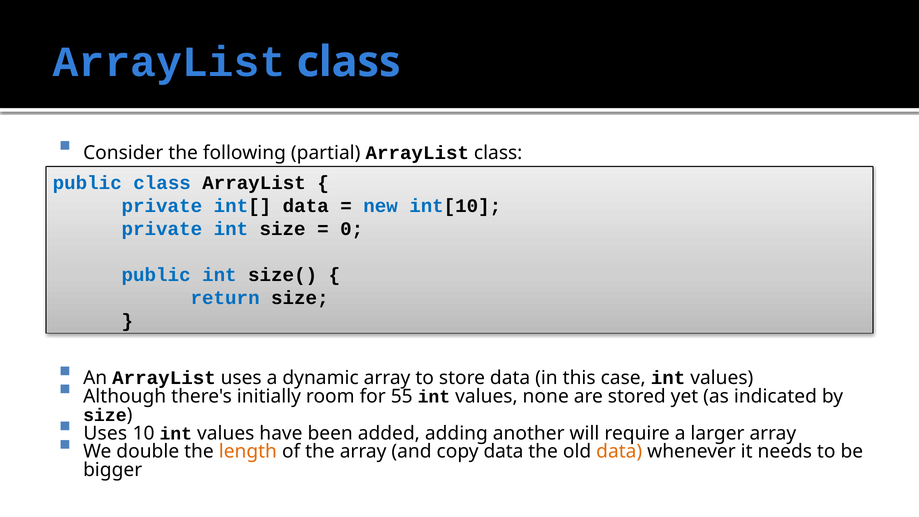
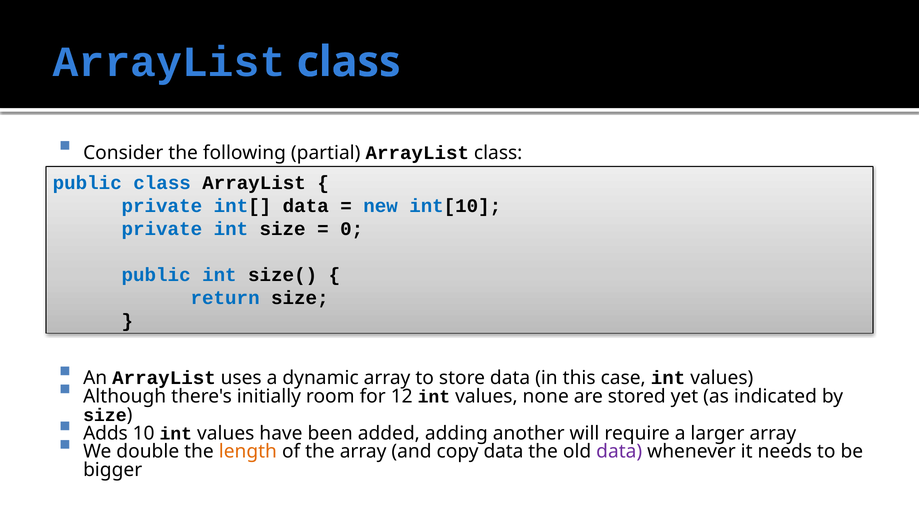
55: 55 -> 12 (402, 396)
Uses: Uses -> Adds (105, 433)
data colour: orange -> purple (619, 452)
